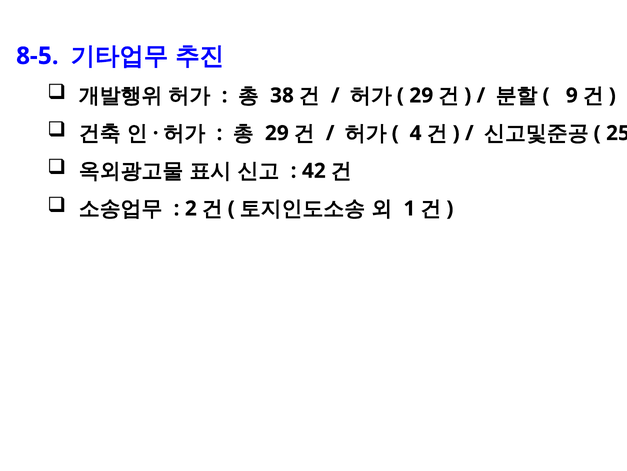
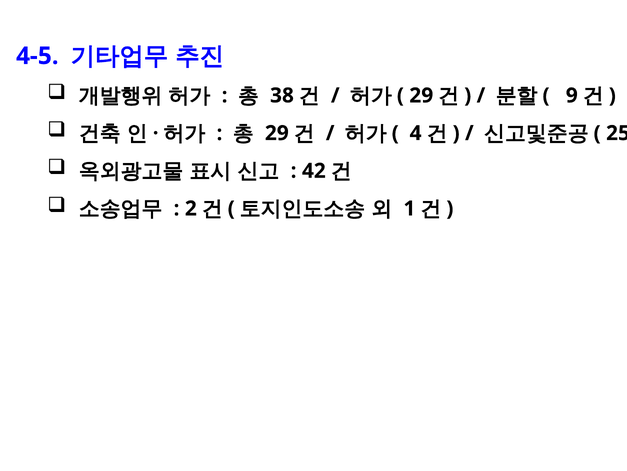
8-5: 8-5 -> 4-5 (37, 56)
